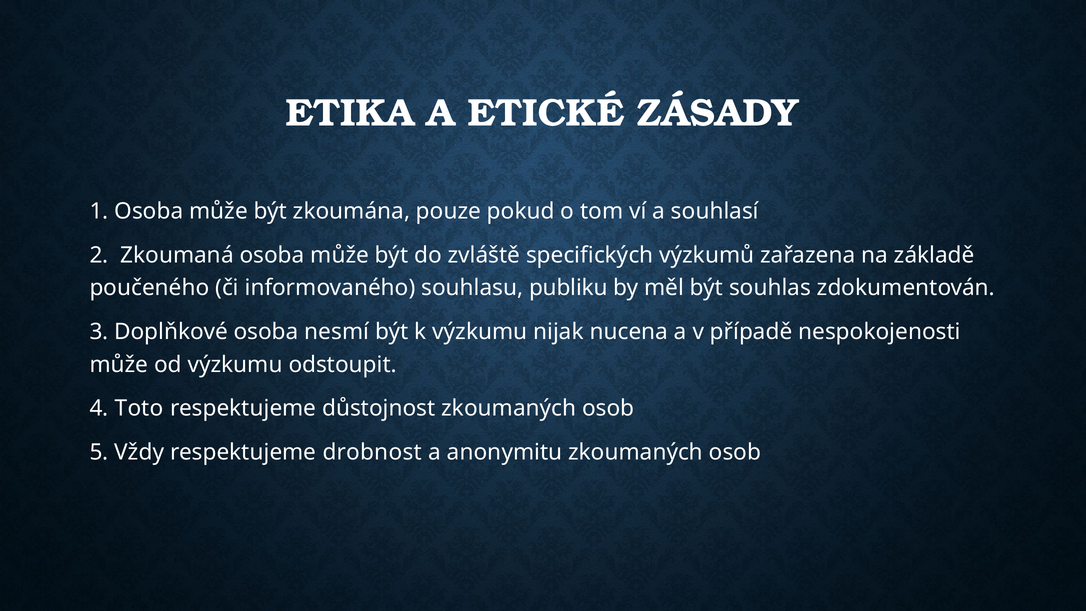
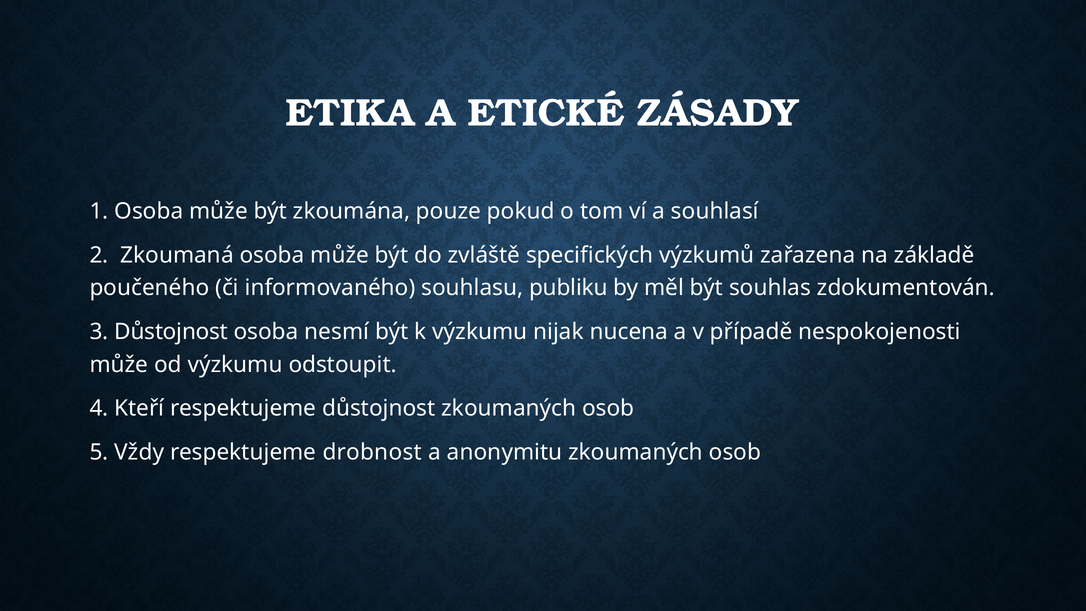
3 Doplňkové: Doplňkové -> Důstojnost (171, 332)
Toto: Toto -> Kteří (139, 408)
